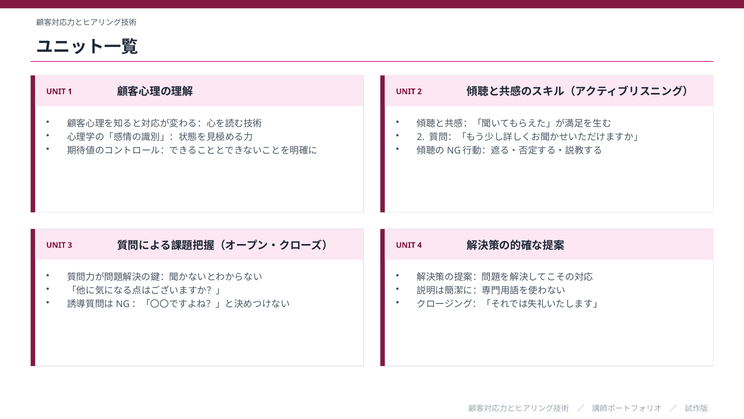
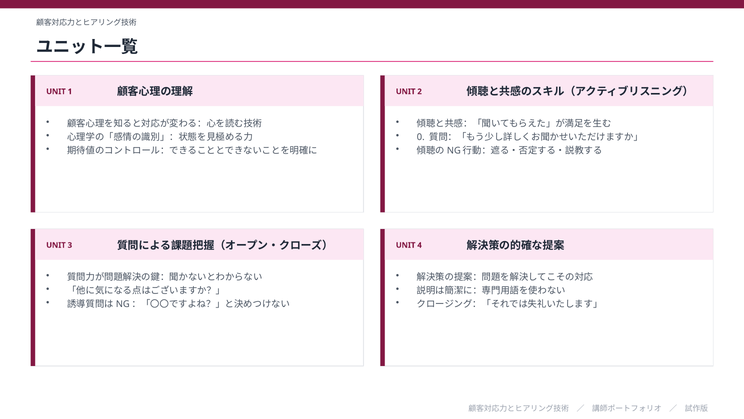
2: 2 -> 0 (421, 137)
